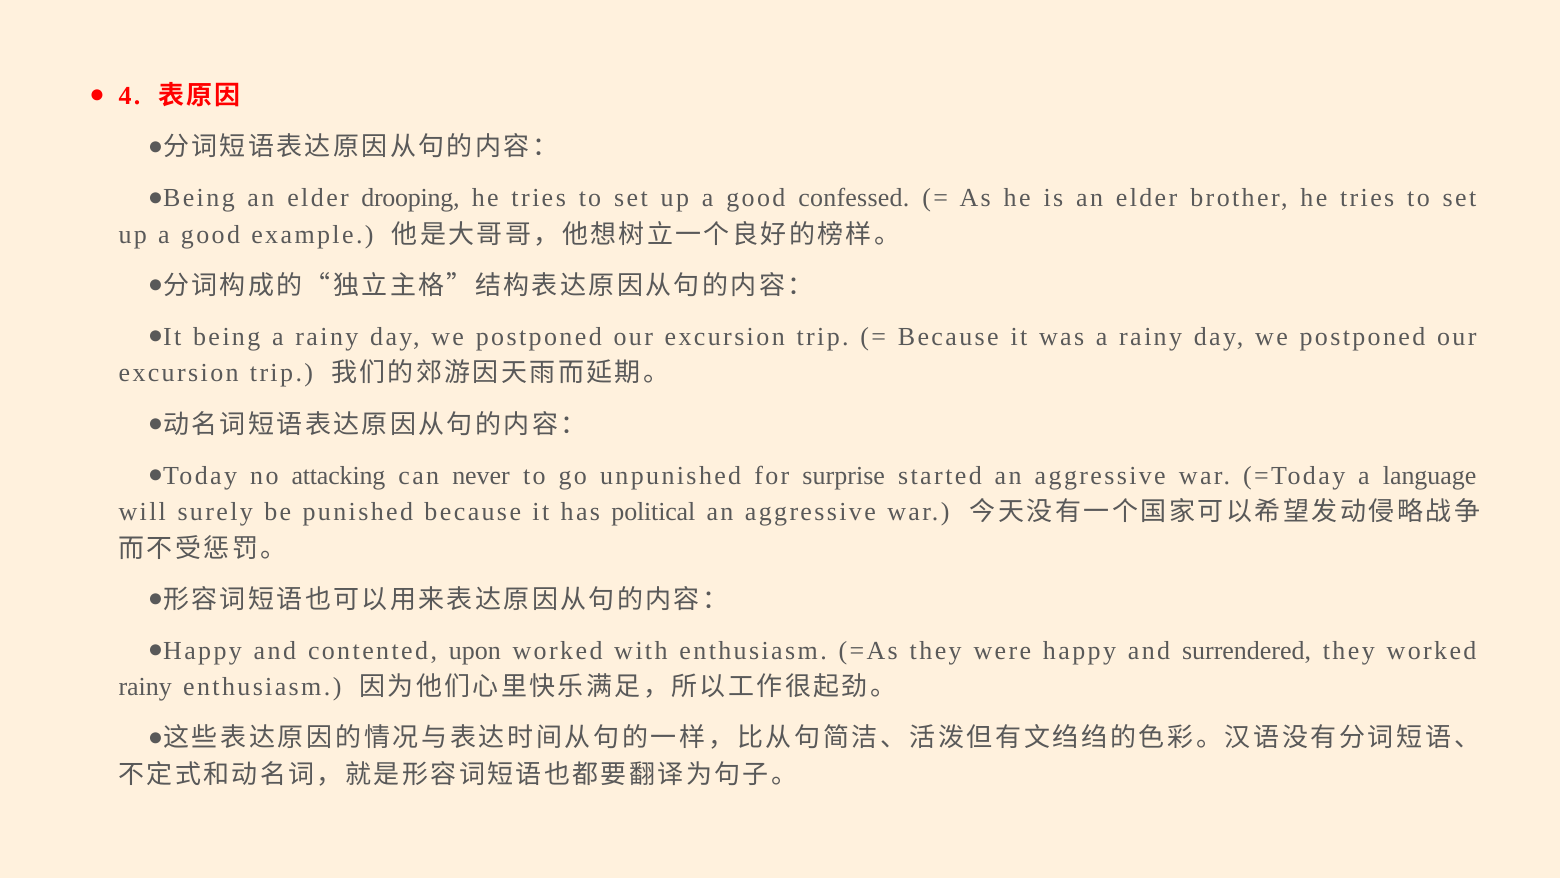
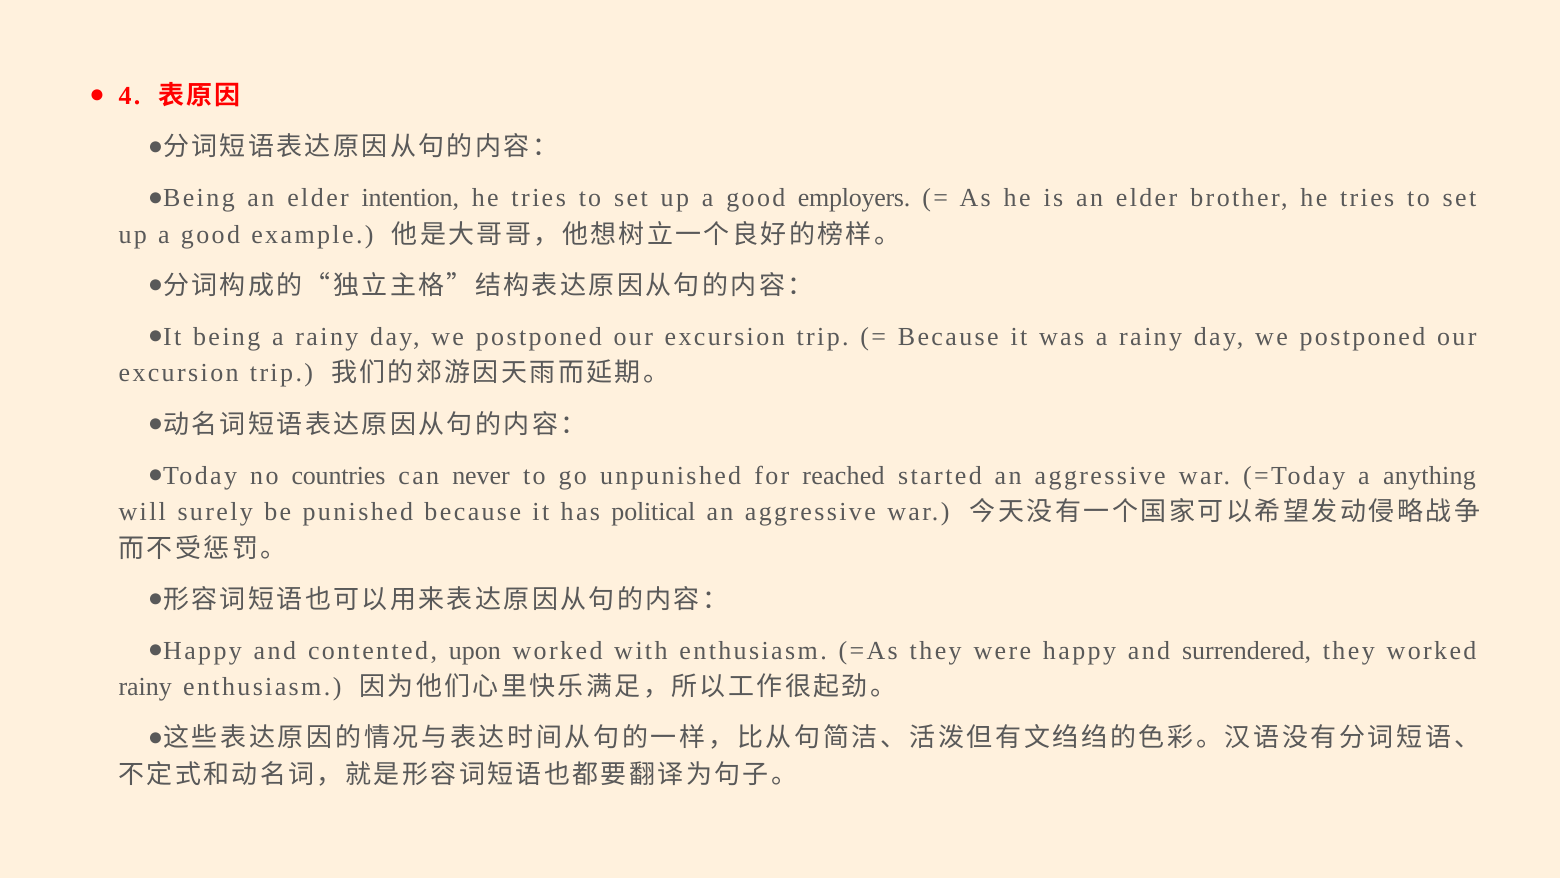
drooping: drooping -> intention (410, 198)
confessed: confessed -> employers (854, 198)
attacking: attacking -> countries (338, 475)
surprise: surprise -> reached (844, 475)
language: language -> anything (1429, 475)
